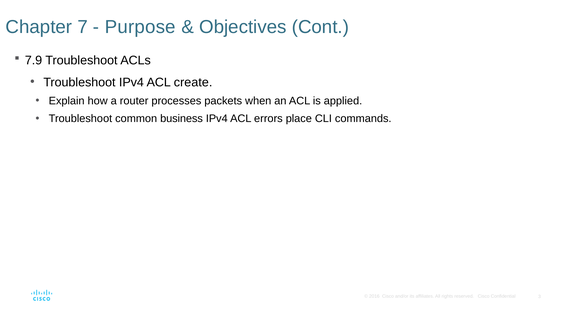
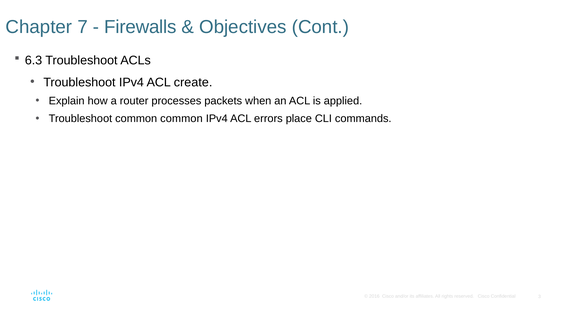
Purpose: Purpose -> Firewalls (140, 27)
7.9: 7.9 -> 6.3 (34, 60)
common business: business -> common (181, 119)
